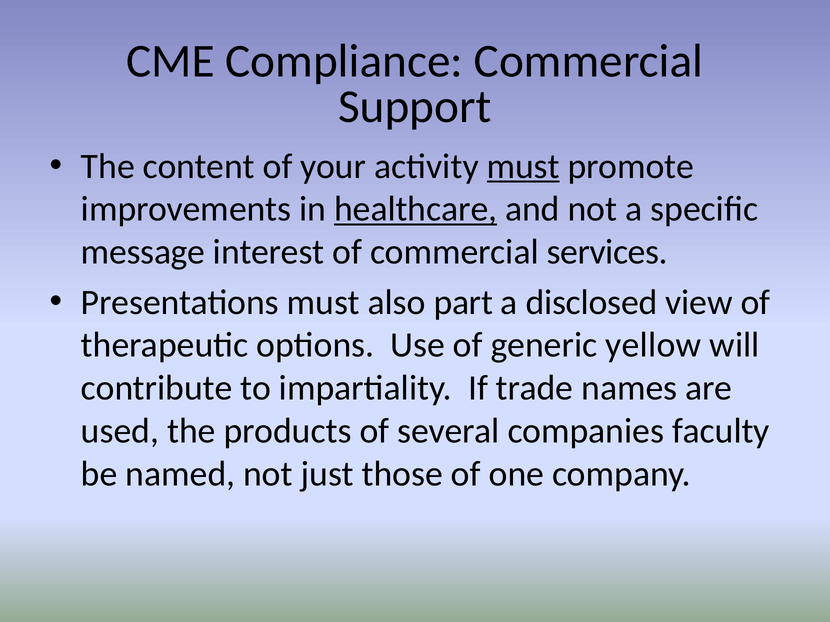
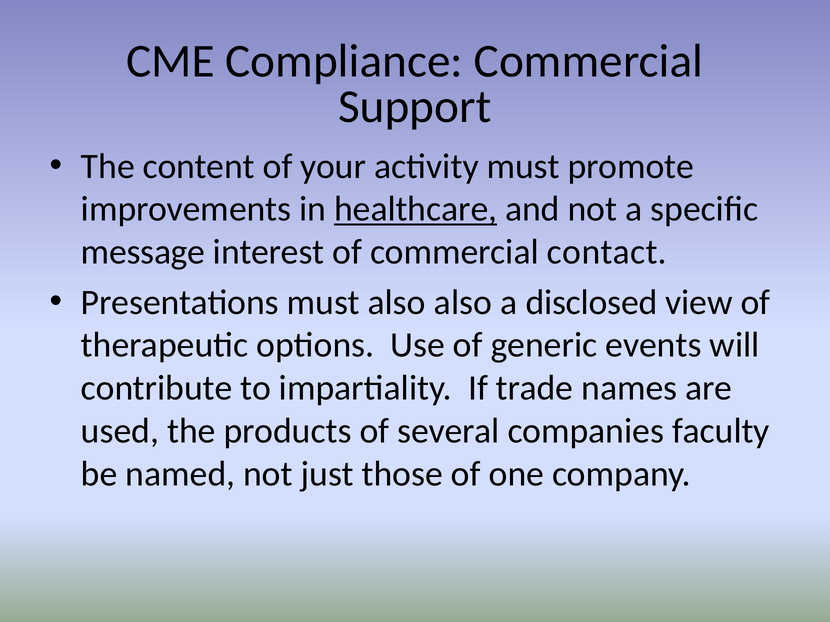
must underline: present -> none (523, 166)
services: services -> contact (607, 252)
also part: part -> also (463, 303)
yellow: yellow -> events (653, 345)
